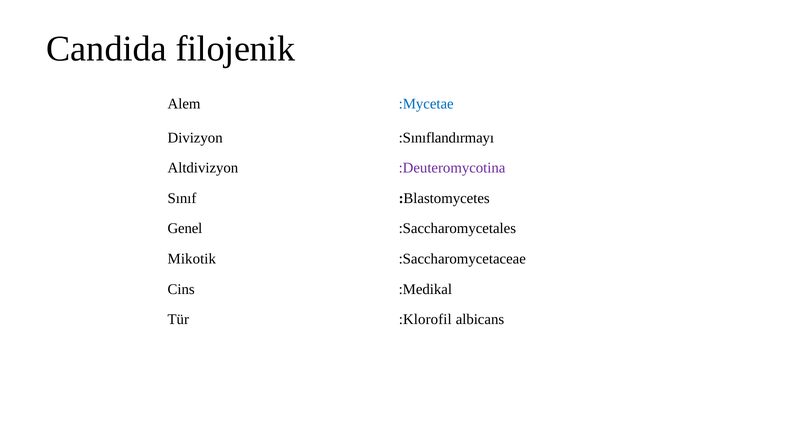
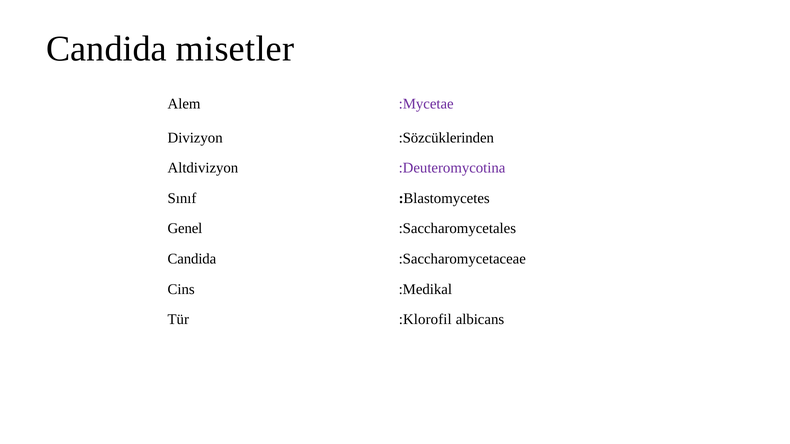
filojenik: filojenik -> misetler (235, 49)
:Mycetae colour: blue -> purple (426, 104)
:Sınıflandırmayı: :Sınıflandırmayı -> :Sözcüklerinden (446, 138)
Mikotik: Mikotik -> Candida (192, 259)
